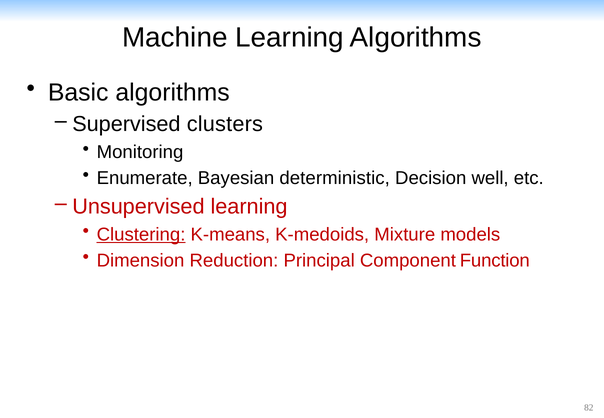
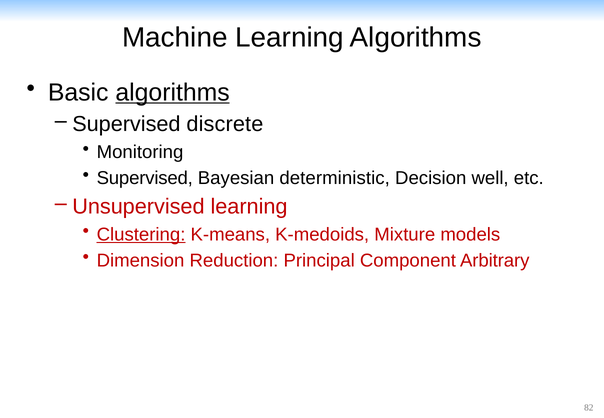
algorithms underline: none -> present (173, 92)
clusters: clusters -> discrete (225, 124)
Enumerate: Enumerate -> Supervised (145, 178)
Function: Function -> Arbitrary (495, 260)
